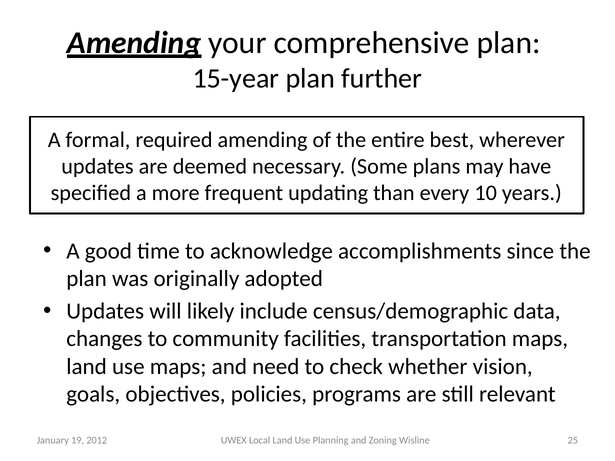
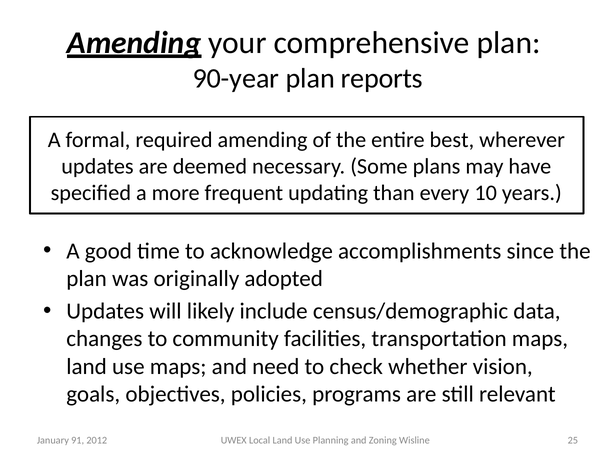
15-year: 15-year -> 90-year (236, 78)
further: further -> reports (382, 78)
19: 19 -> 91 (78, 440)
